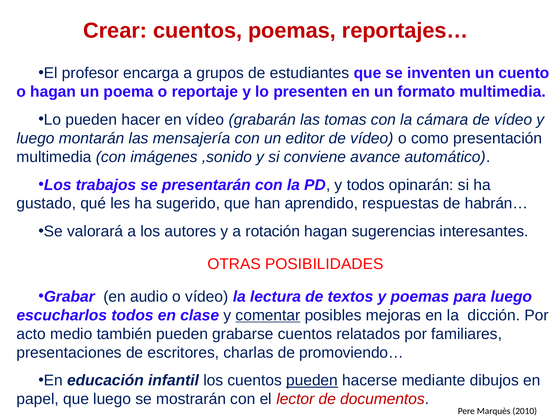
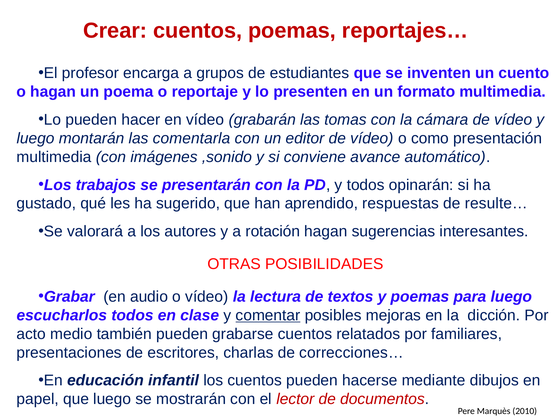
mensajería: mensajería -> comentarla (191, 138)
habrán…: habrán… -> resulte… (496, 203)
promoviendo…: promoviendo… -> correcciones… (351, 352)
pueden underline: present -> none (312, 380)
